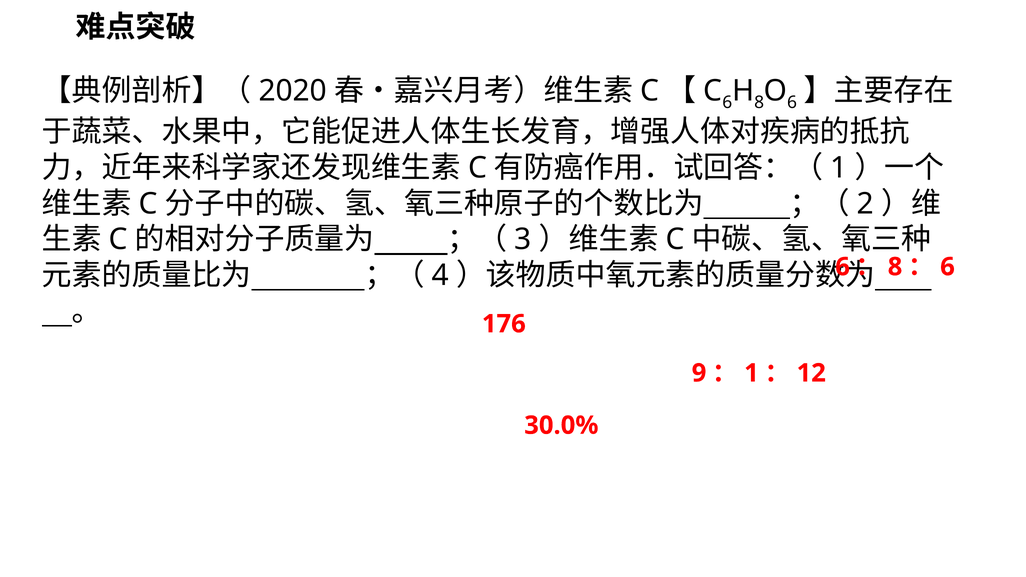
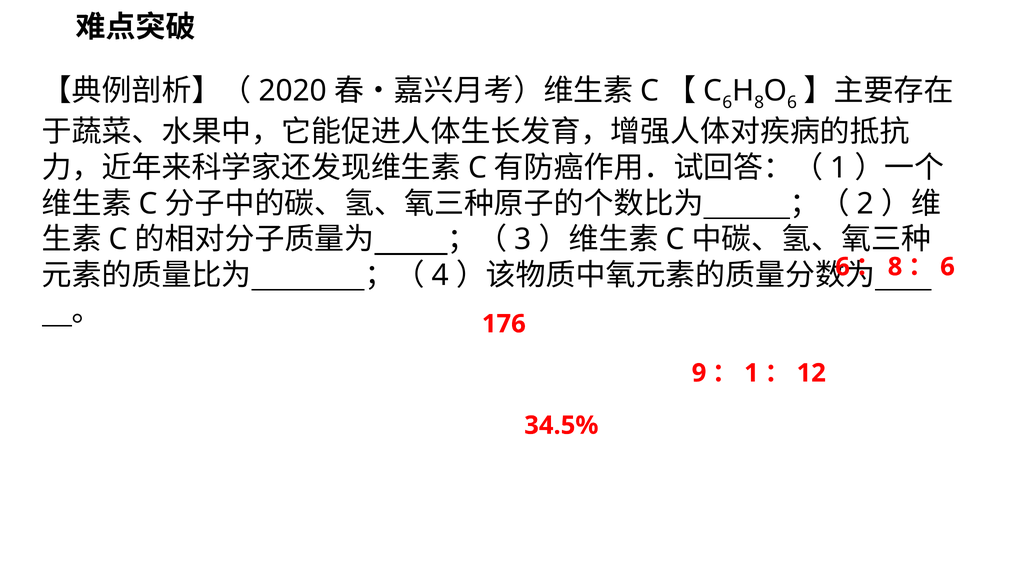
30.0%: 30.0% -> 34.5% (561, 425)
